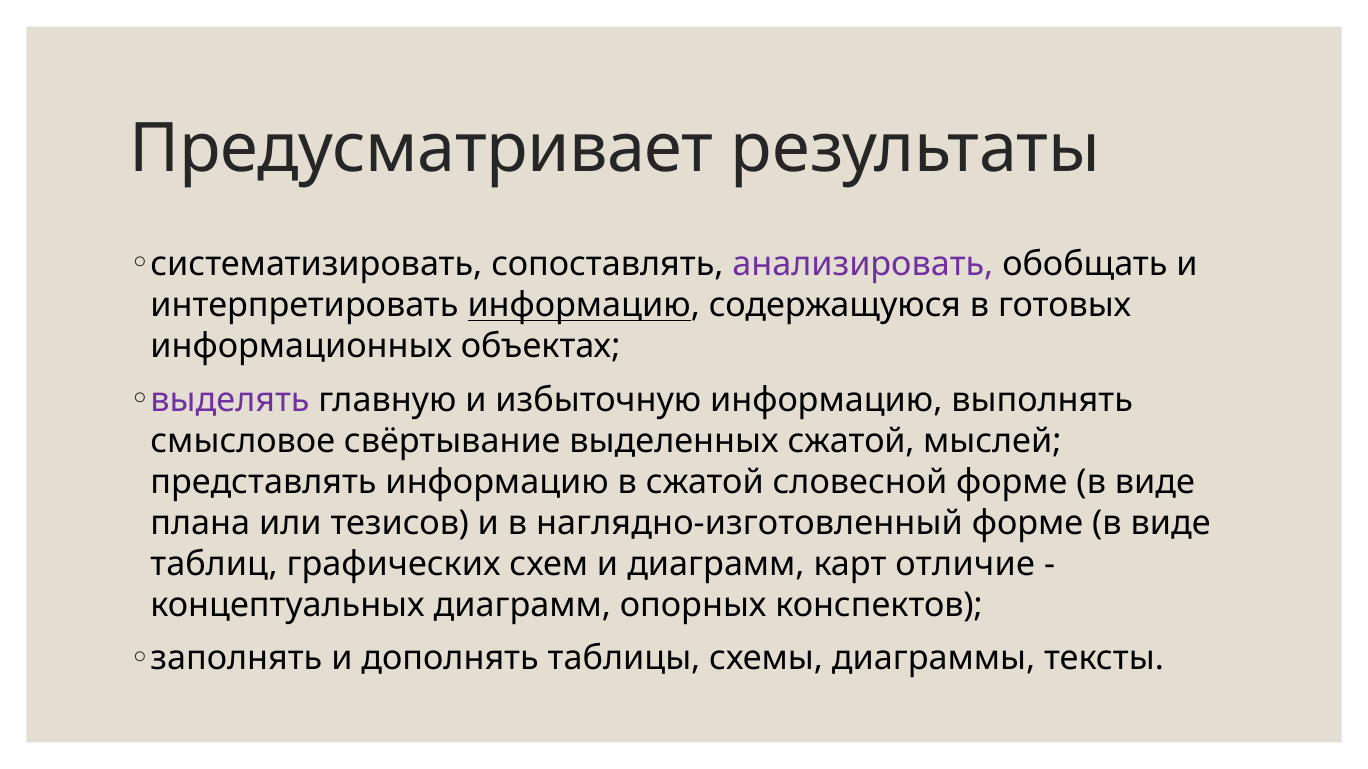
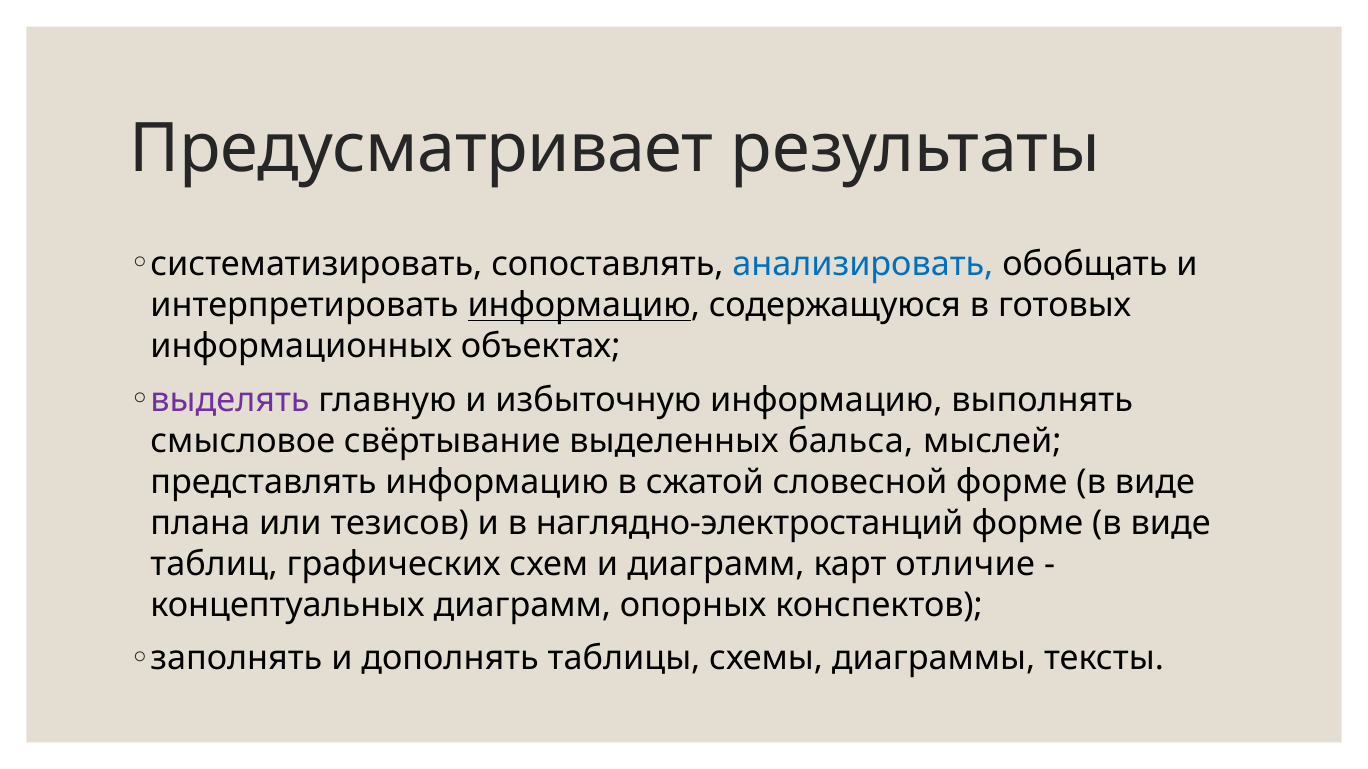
анализировать colour: purple -> blue (863, 264)
выделенных сжатой: сжатой -> бальса (851, 441)
наглядно-изготовленный: наглядно-изготовленный -> наглядно-электростанций (750, 523)
